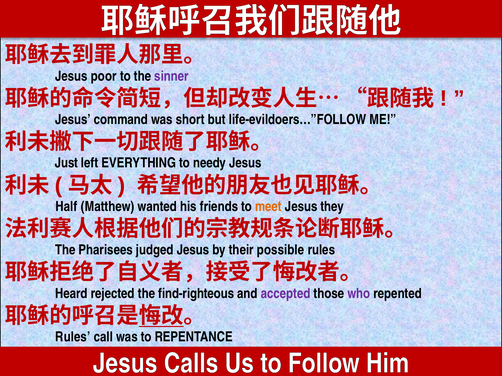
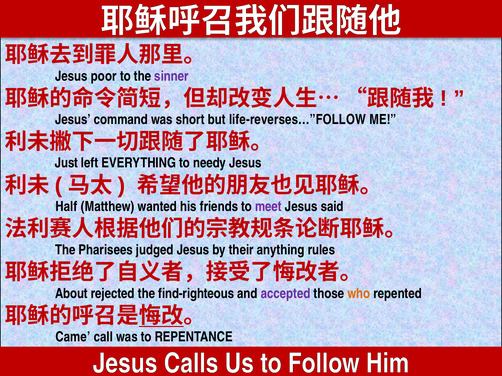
life-evildoers…”FOLLOW: life-evildoers…”FOLLOW -> life-reverses…”FOLLOW (297, 120)
meet colour: orange -> purple (268, 207)
they: they -> said (332, 207)
possible: possible -> anything (281, 250)
Heard: Heard -> About (71, 294)
who colour: purple -> orange (359, 294)
Rules: Rules -> Came (73, 337)
